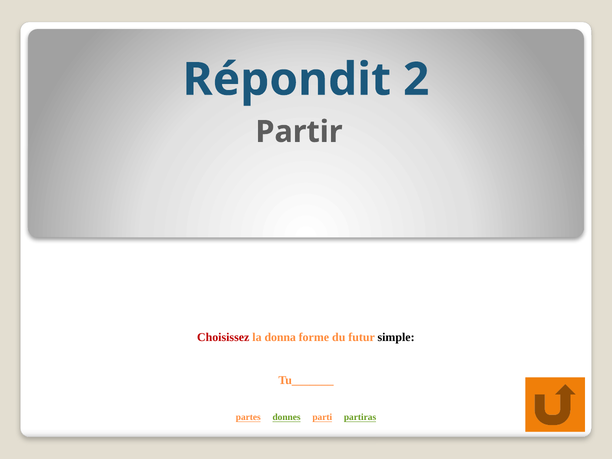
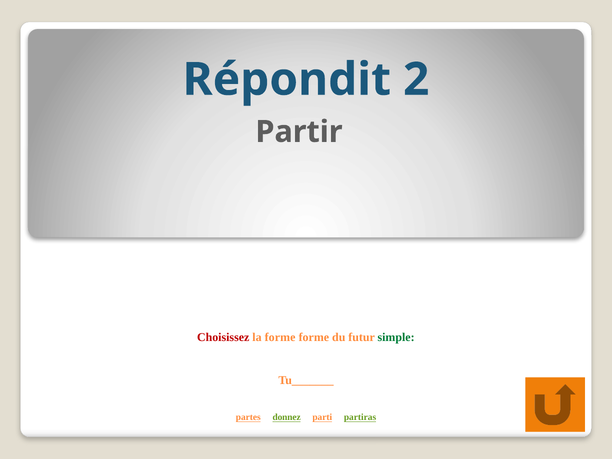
la donna: donna -> forme (280, 337)
simple colour: black -> green (396, 337)
donnes: donnes -> donnez (287, 417)
